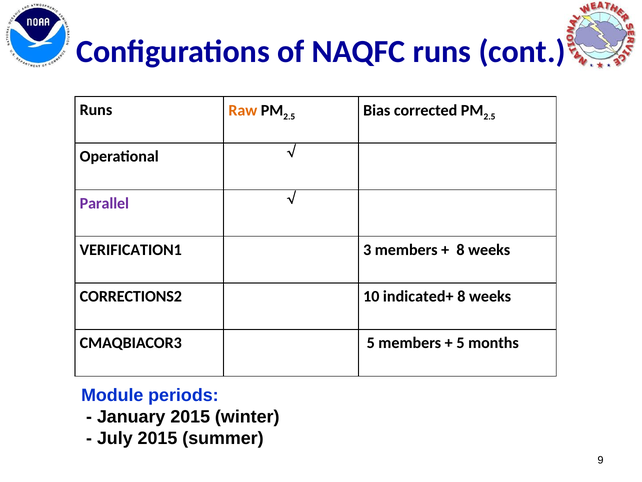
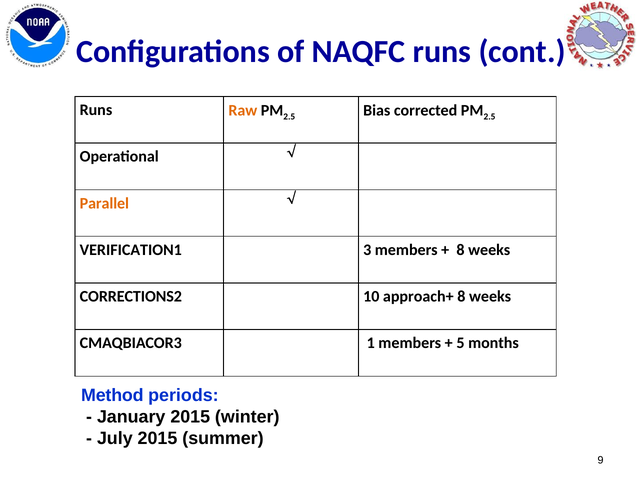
Parallel colour: purple -> orange (104, 203)
indicated+: indicated+ -> approach+ (418, 296)
CMAQBIACOR3 5: 5 -> 1 (371, 343)
Module: Module -> Method (112, 395)
